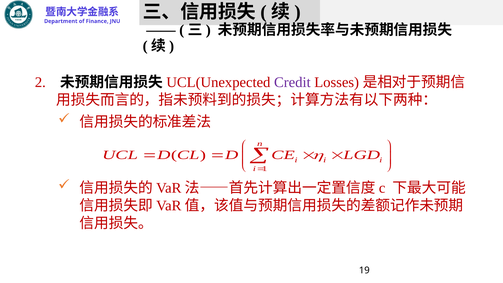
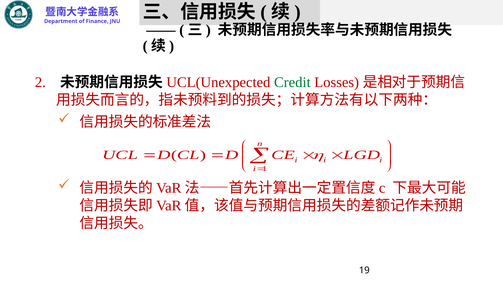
Credit colour: purple -> green (292, 82)
